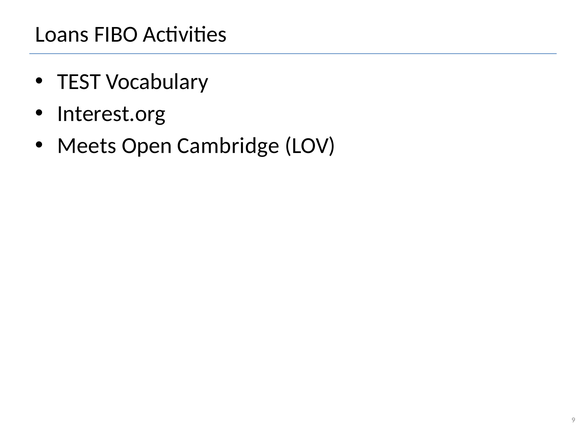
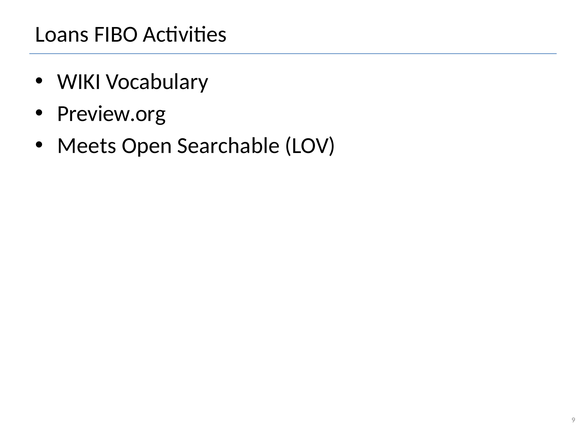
TEST: TEST -> WIKI (79, 82)
Interest.org: Interest.org -> Preview.org (111, 114)
Cambridge: Cambridge -> Searchable (228, 146)
